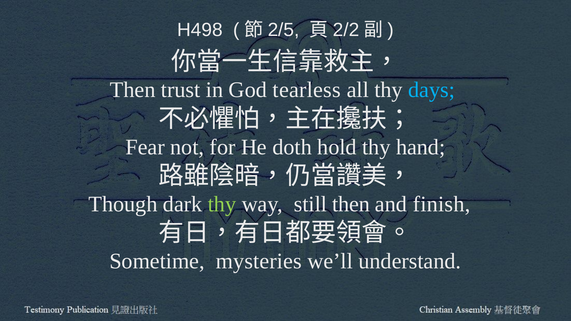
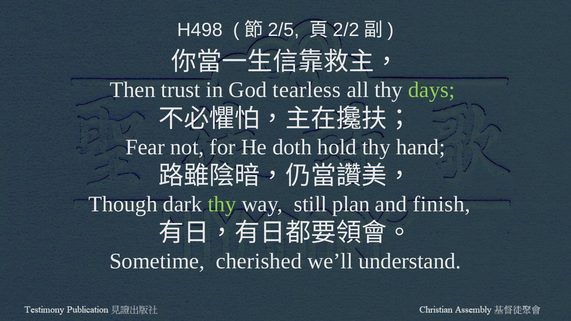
days colour: light blue -> light green (432, 90)
still then: then -> plan (351, 204)
mysteries: mysteries -> cherished (259, 261)
